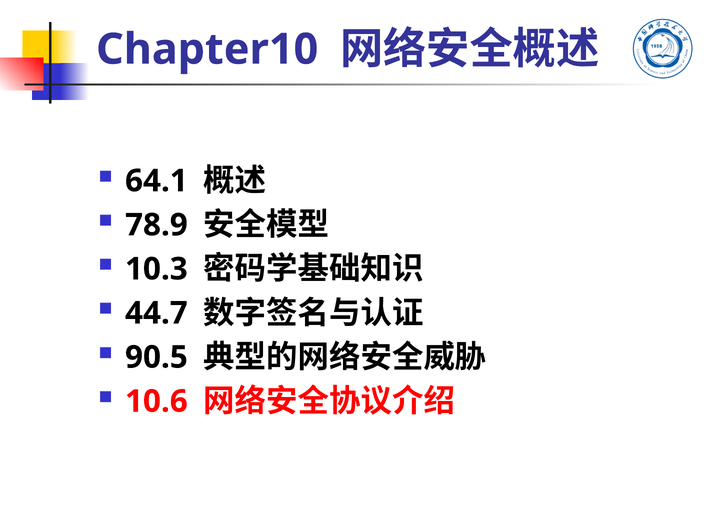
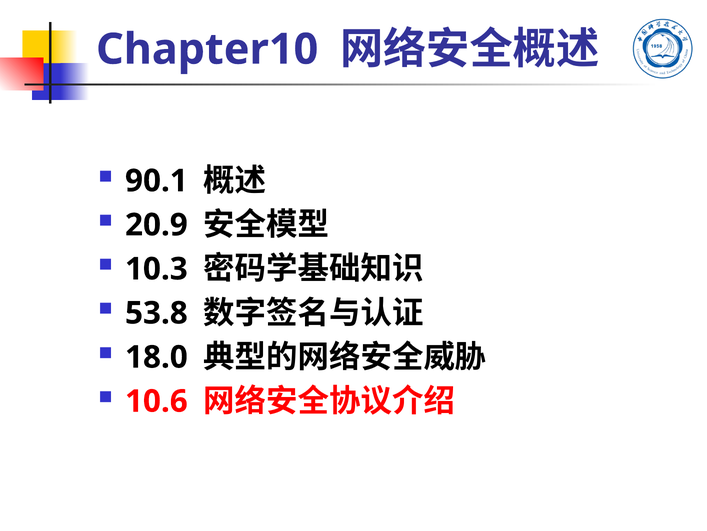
64.1: 64.1 -> 90.1 (156, 181)
78.9: 78.9 -> 20.9 (156, 225)
44.7: 44.7 -> 53.8 (156, 313)
90.5: 90.5 -> 18.0 (156, 357)
